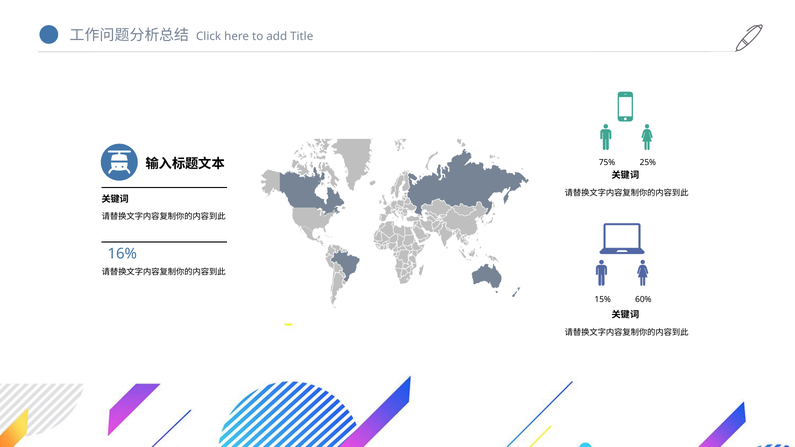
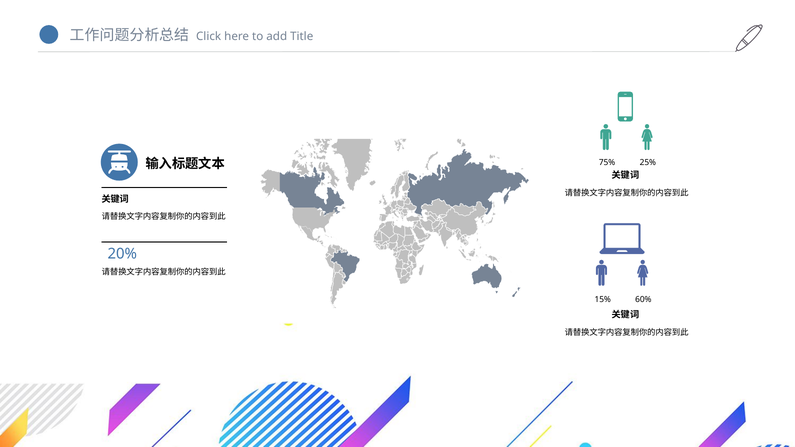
16%: 16% -> 20% (122, 254)
